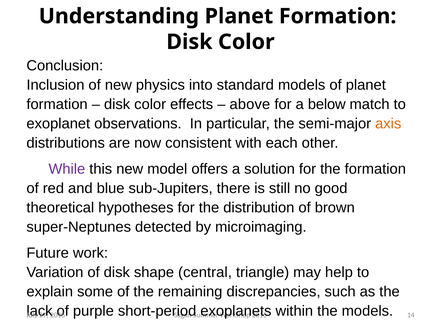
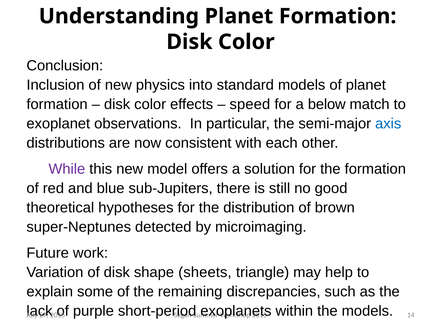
above: above -> speed (250, 105)
axis colour: orange -> blue (388, 124)
central: central -> sheets (205, 273)
